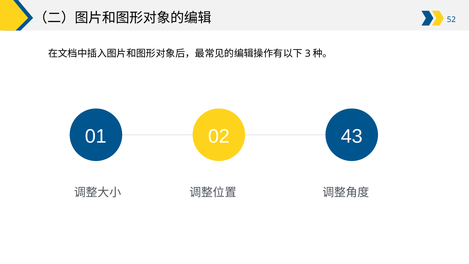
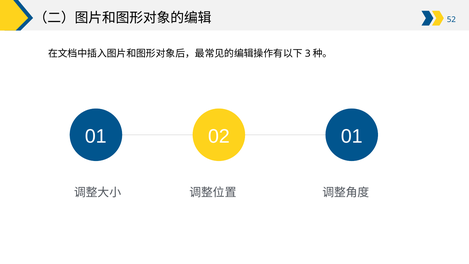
02 43: 43 -> 01 (352, 136)
